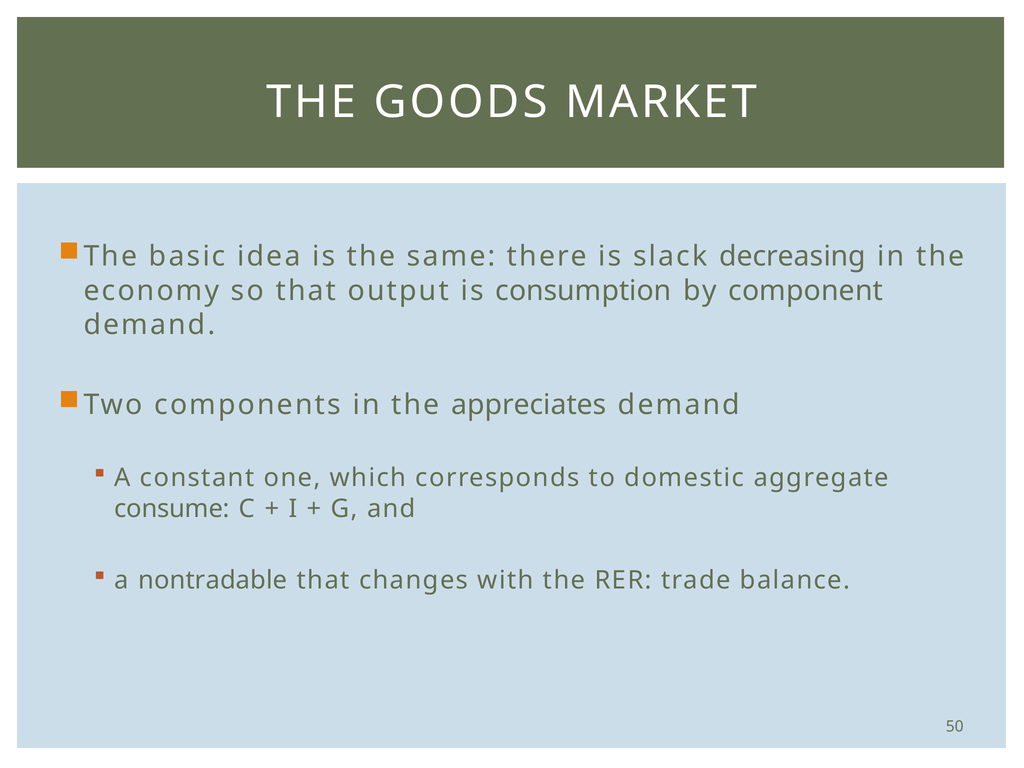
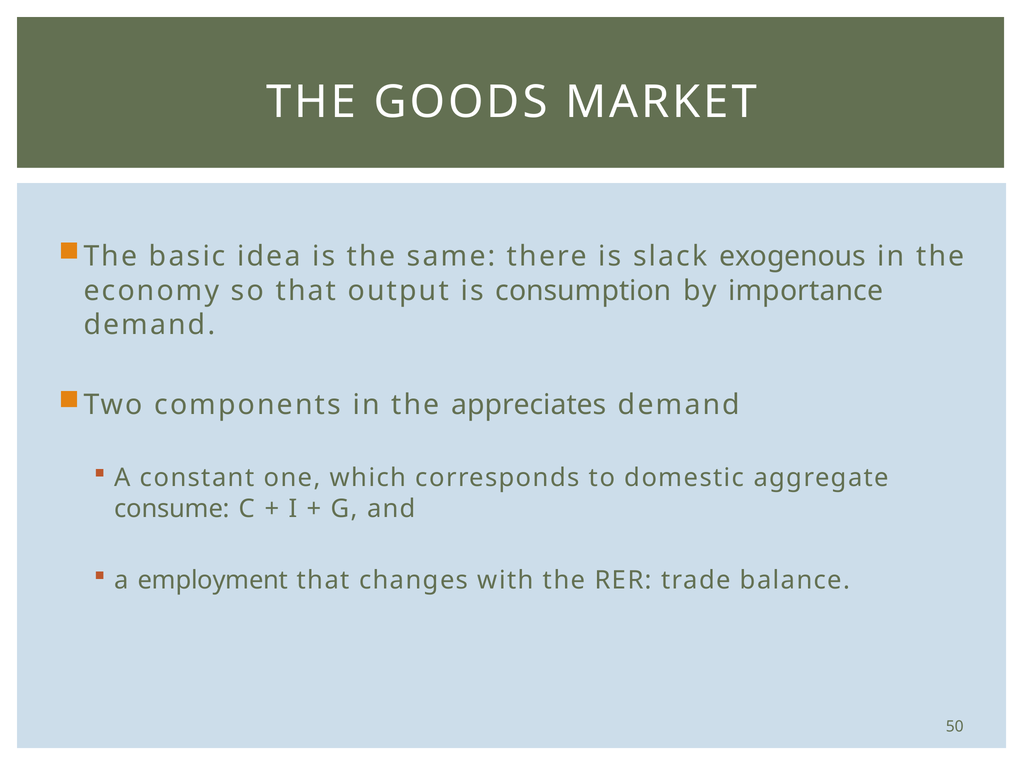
decreasing: decreasing -> exogenous (793, 257)
component: component -> importance (806, 291)
nontradable: nontradable -> employment (213, 580)
